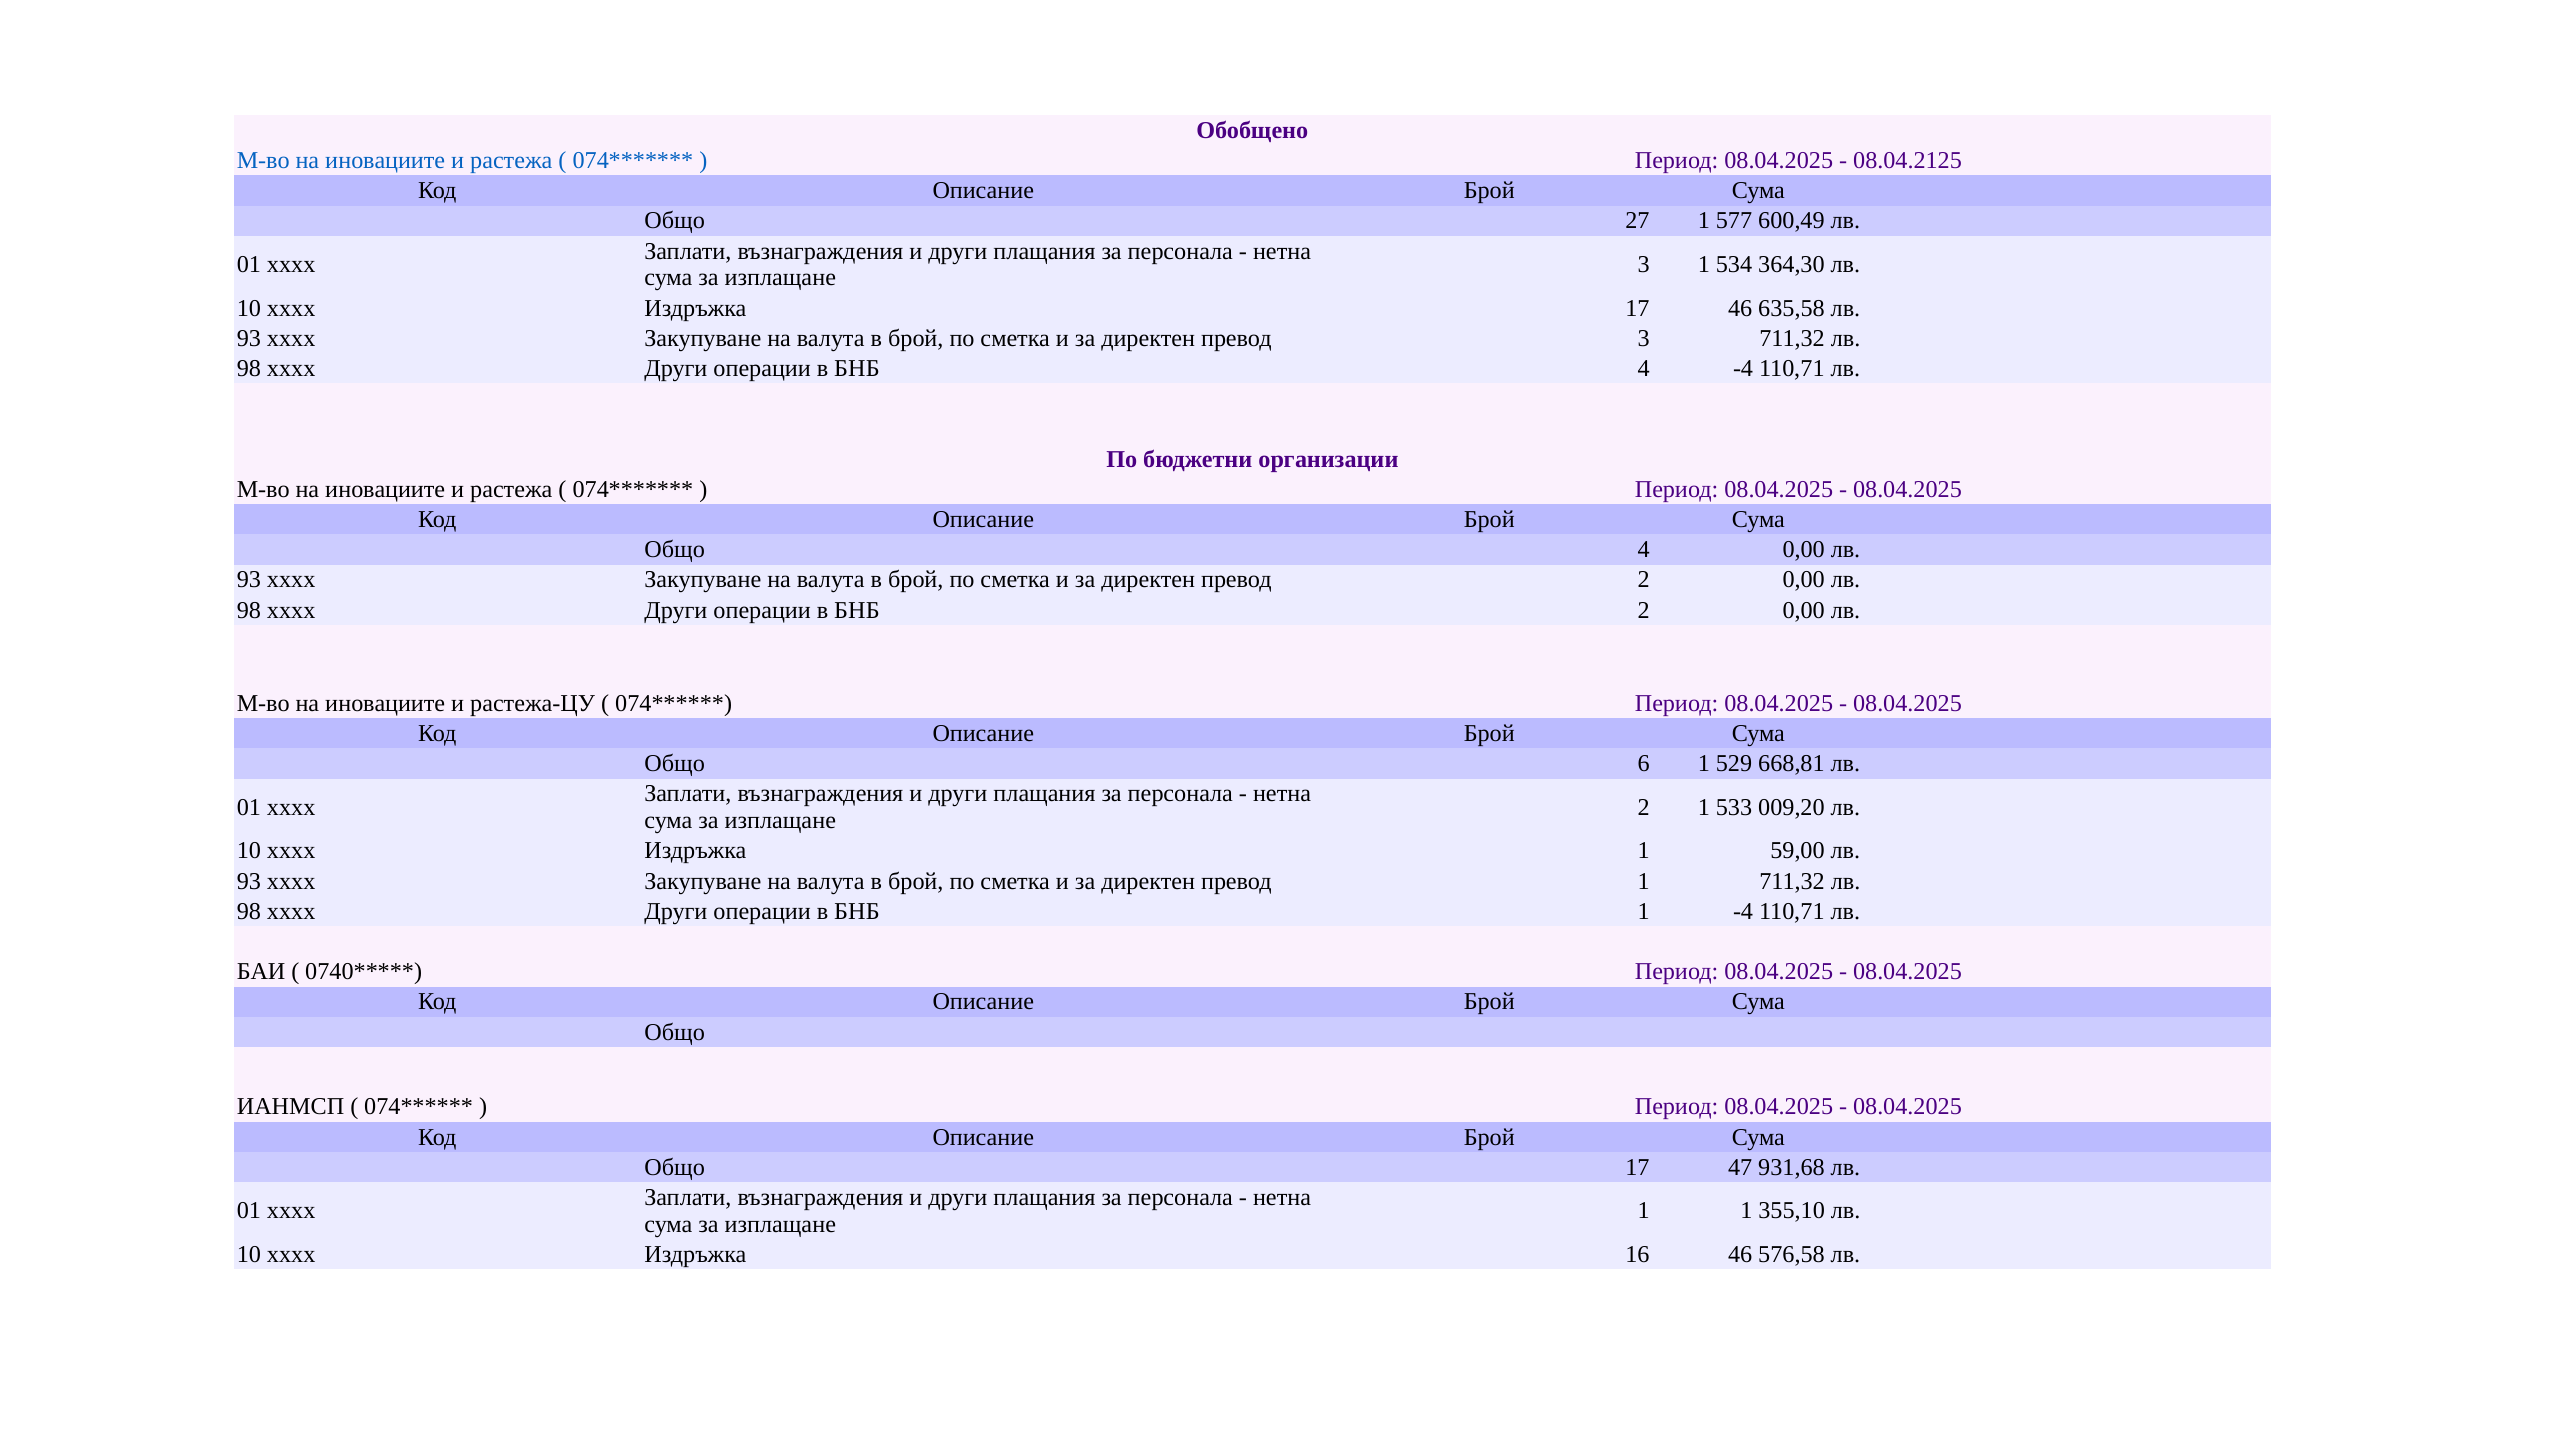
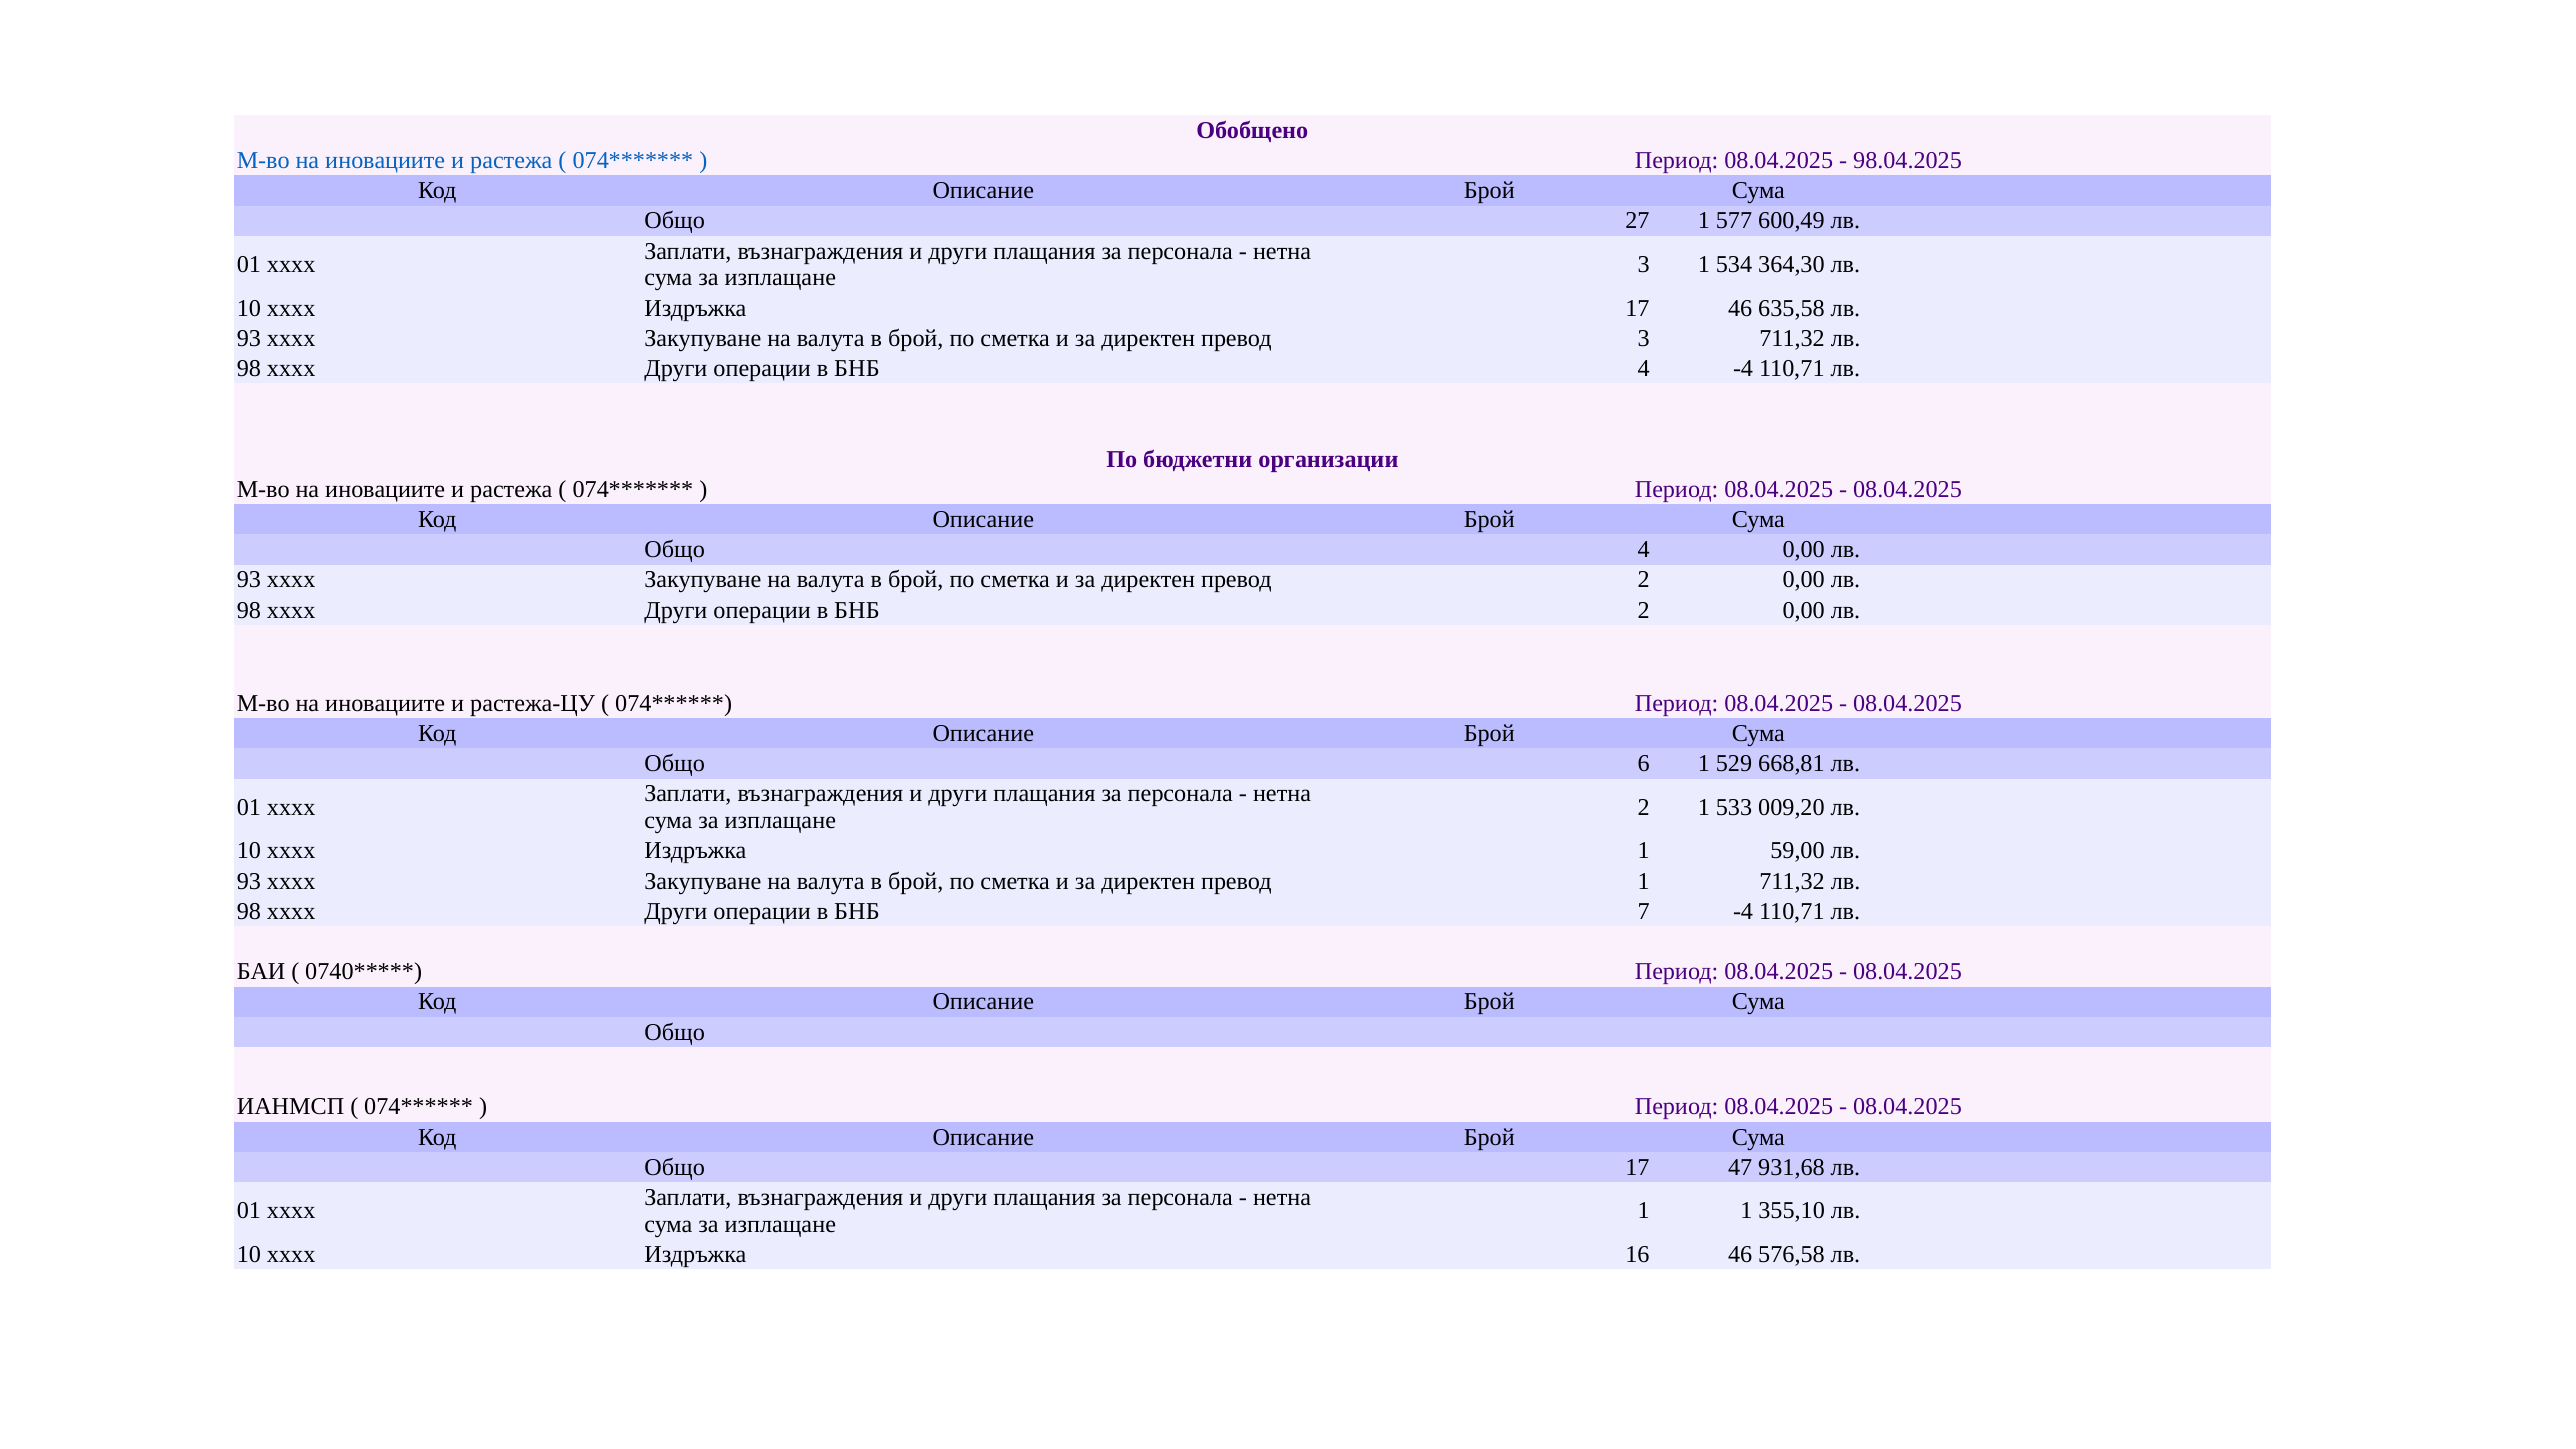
08.04.2125: 08.04.2125 -> 98.04.2025 (1908, 161)
БНБ 1: 1 -> 7 (1644, 911)
